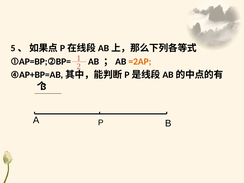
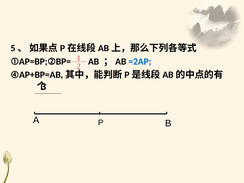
=2AP colour: orange -> blue (140, 62)
